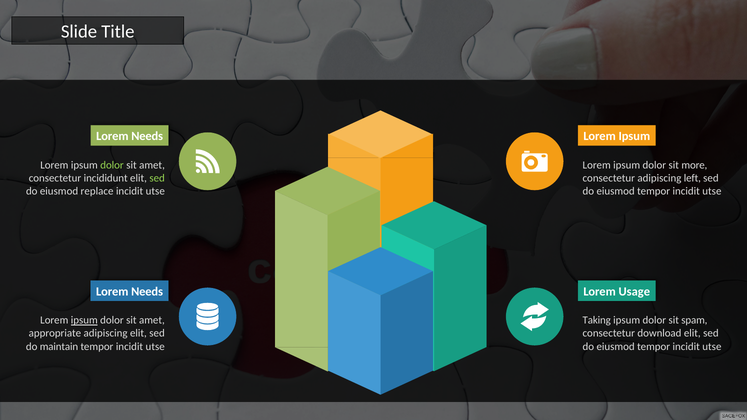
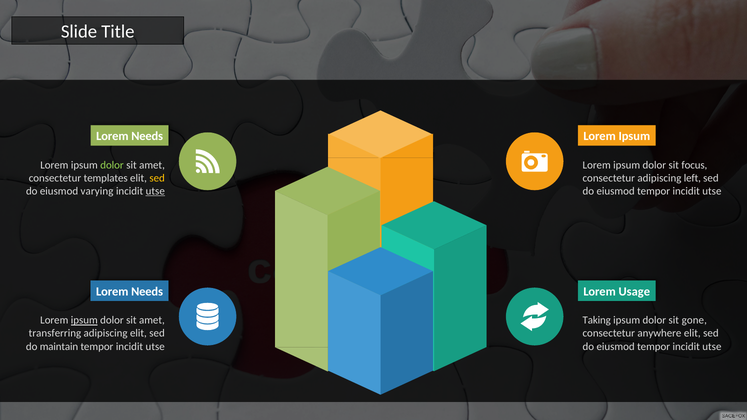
more: more -> focus (694, 165)
incididunt: incididunt -> templates (106, 178)
sed colour: light green -> yellow (157, 178)
replace: replace -> varying (97, 191)
utse underline: none -> present (155, 191)
spam: spam -> gone (694, 320)
appropriate: appropriate -> transferring (55, 333)
download: download -> anywhere (659, 333)
